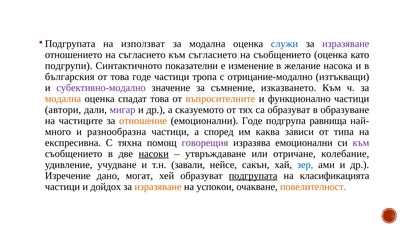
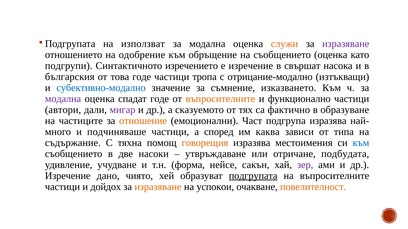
служи colour: blue -> orange (284, 44)
на съгласието: съгласието -> одобрение (142, 55)
към съгласието: съгласието -> обръщение (213, 55)
показателни: показателни -> изречението (192, 66)
е изменение: изменение -> изречение (251, 66)
желание: желание -> свършат (302, 66)
субективно-модално colour: purple -> blue (101, 88)
модална colour: orange -> purple (63, 99)
спадат това: това -> годе (160, 99)
са образуват: образуват -> фактично (289, 110)
емоционални Годе: Годе -> Част (252, 121)
подгрупа равнища: равнища -> изразява (328, 121)
разнообразна: разнообразна -> подчиняваше (117, 132)
експресивна: експресивна -> съдържание (73, 143)
говорещия colour: purple -> orange (205, 143)
изразява емоционални: емоционални -> местоимения (304, 143)
към colour: purple -> blue (361, 143)
насоки underline: present -> none (154, 154)
колебание: колебание -> подбудата (345, 154)
завали: завали -> форма (188, 165)
зер colour: blue -> purple (305, 165)
могат: могат -> чиято (139, 176)
на класификацията: класификацията -> въпросителните (335, 176)
